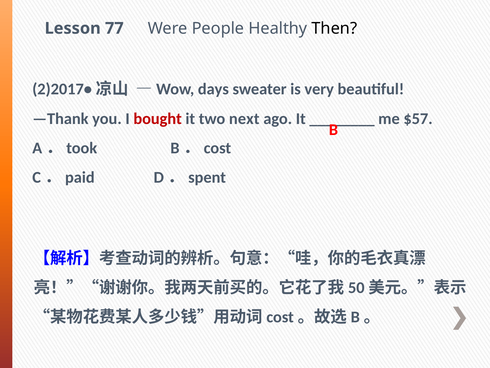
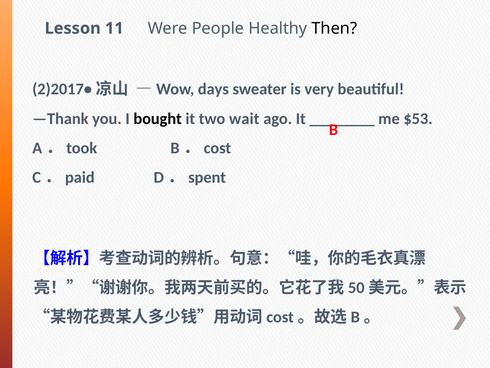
77: 77 -> 11 (114, 28)
bought colour: red -> black (158, 119)
next: next -> wait (244, 119)
$57: $57 -> $53 (418, 119)
